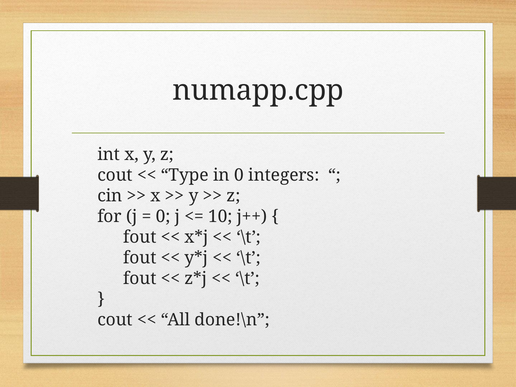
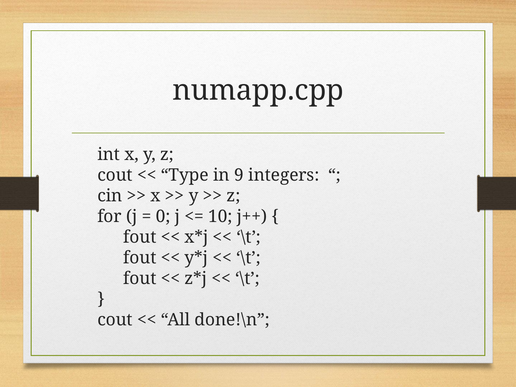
in 0: 0 -> 9 (239, 175)
